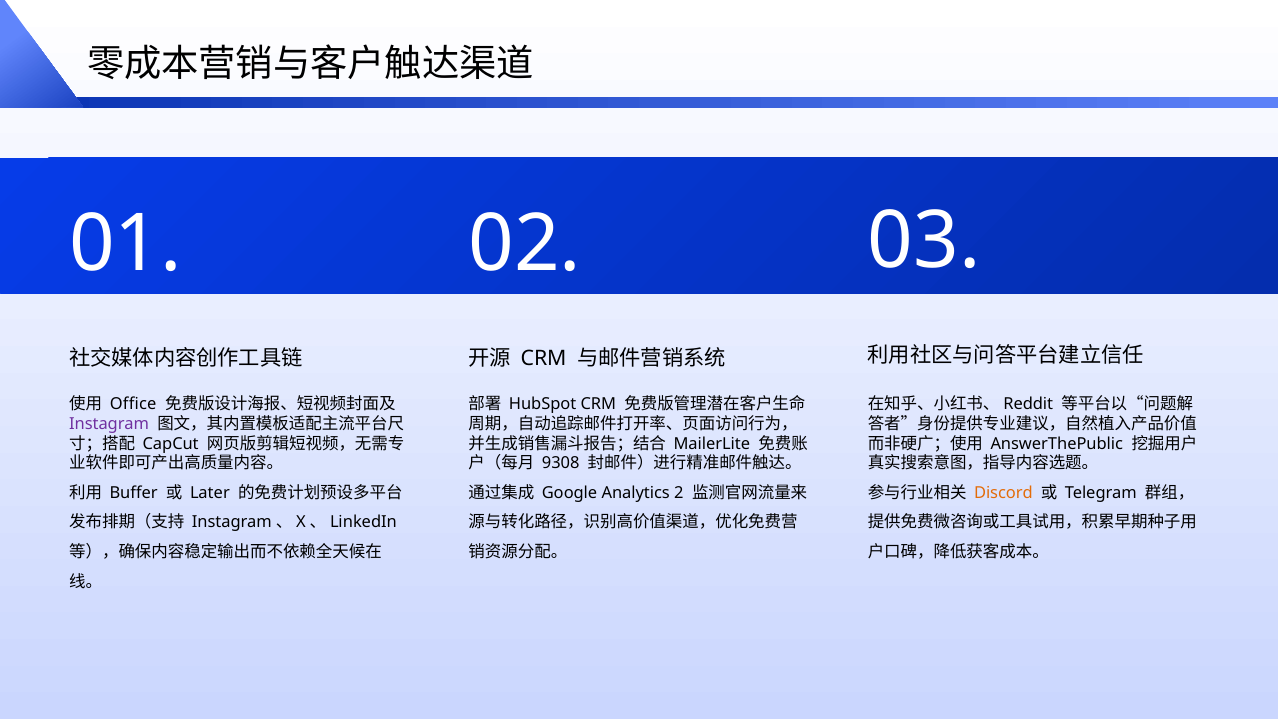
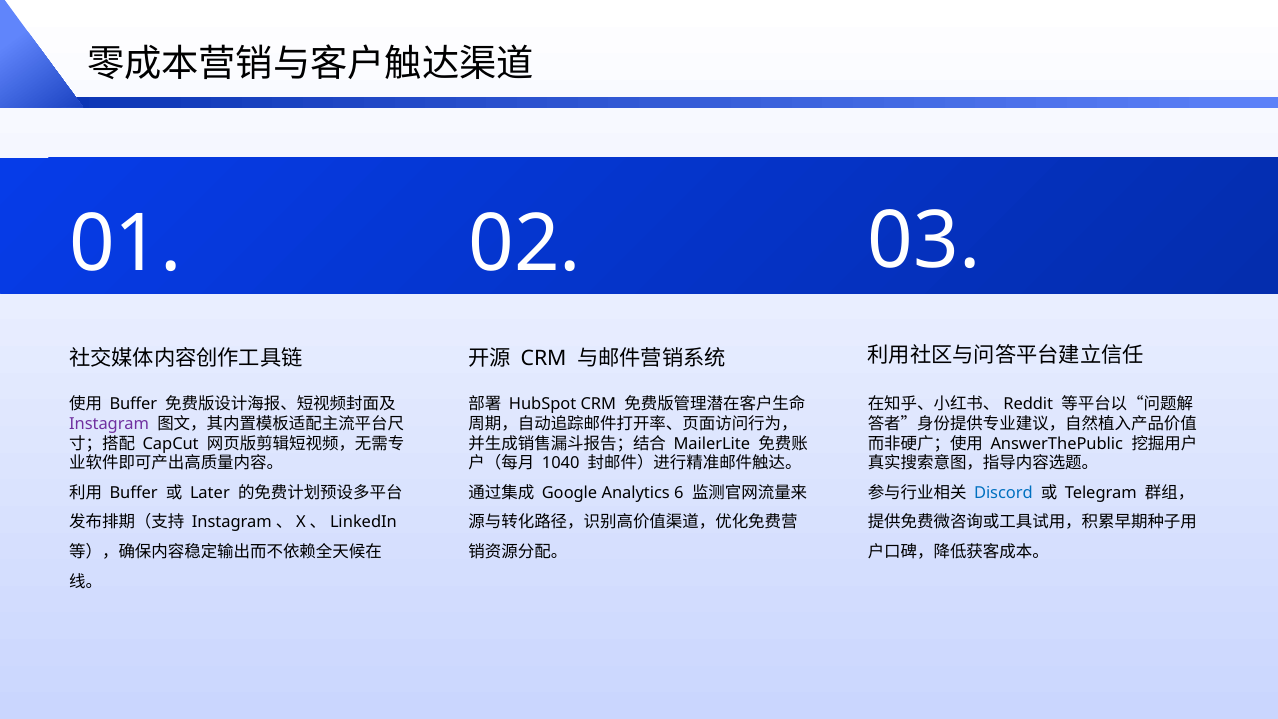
Office: Office -> Buffer (133, 404)
9308: 9308 -> 1040 (561, 463)
2: 2 -> 6 (679, 493)
Discord colour: orange -> blue (1003, 493)
